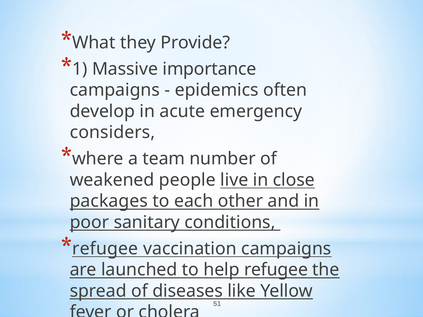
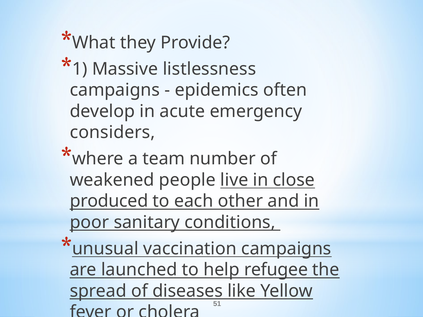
importance: importance -> listlessness (209, 69)
packages: packages -> produced (109, 201)
refugee: refugee -> unusual (105, 249)
